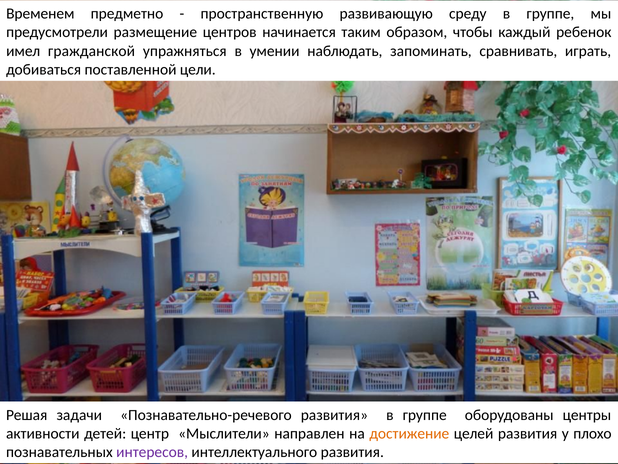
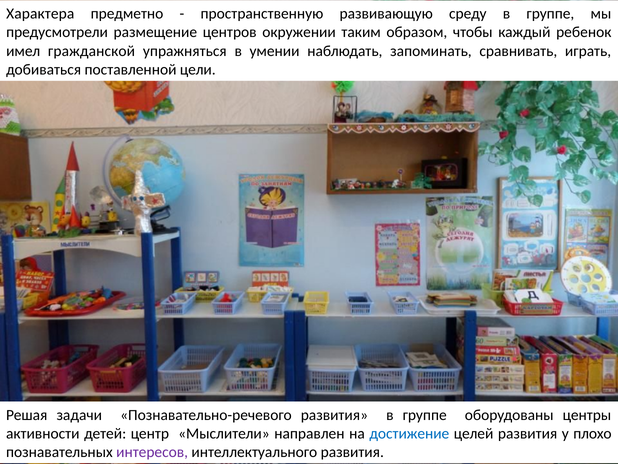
Временем: Временем -> Характера (40, 14)
начинается: начинается -> окружении (299, 32)
достижение colour: orange -> blue (409, 433)
